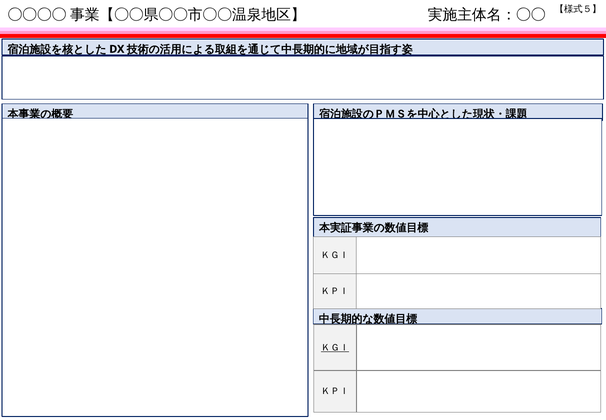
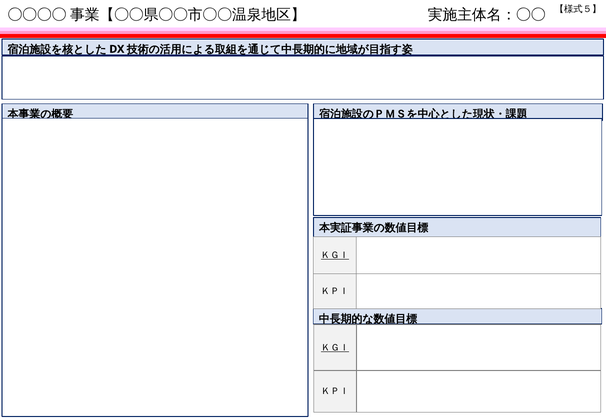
ＫＧＩ underline: none -> present (335, 255)
